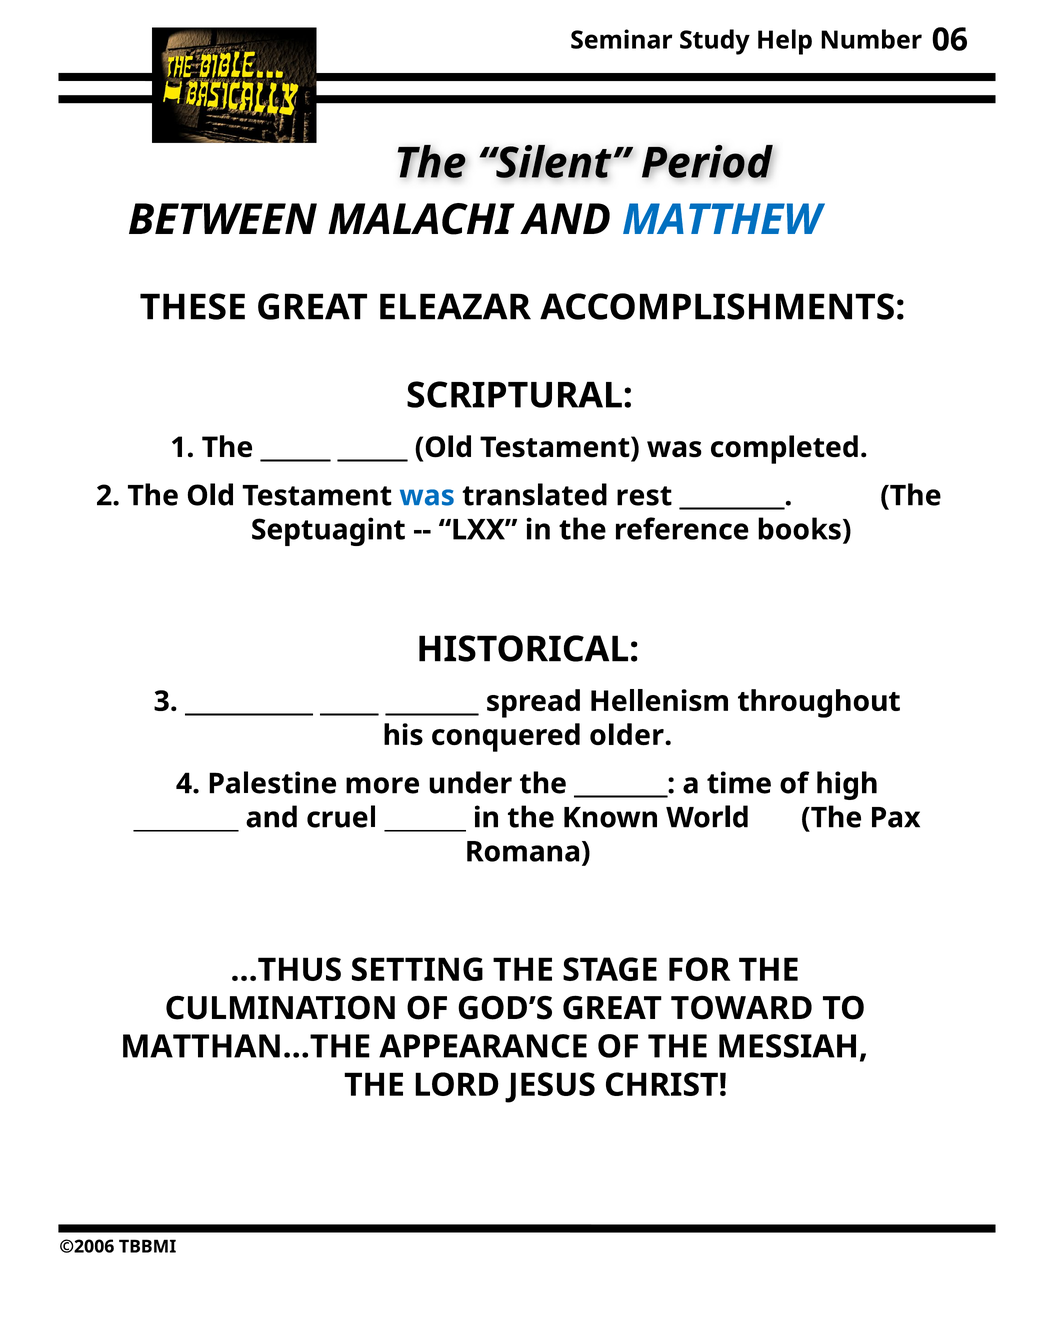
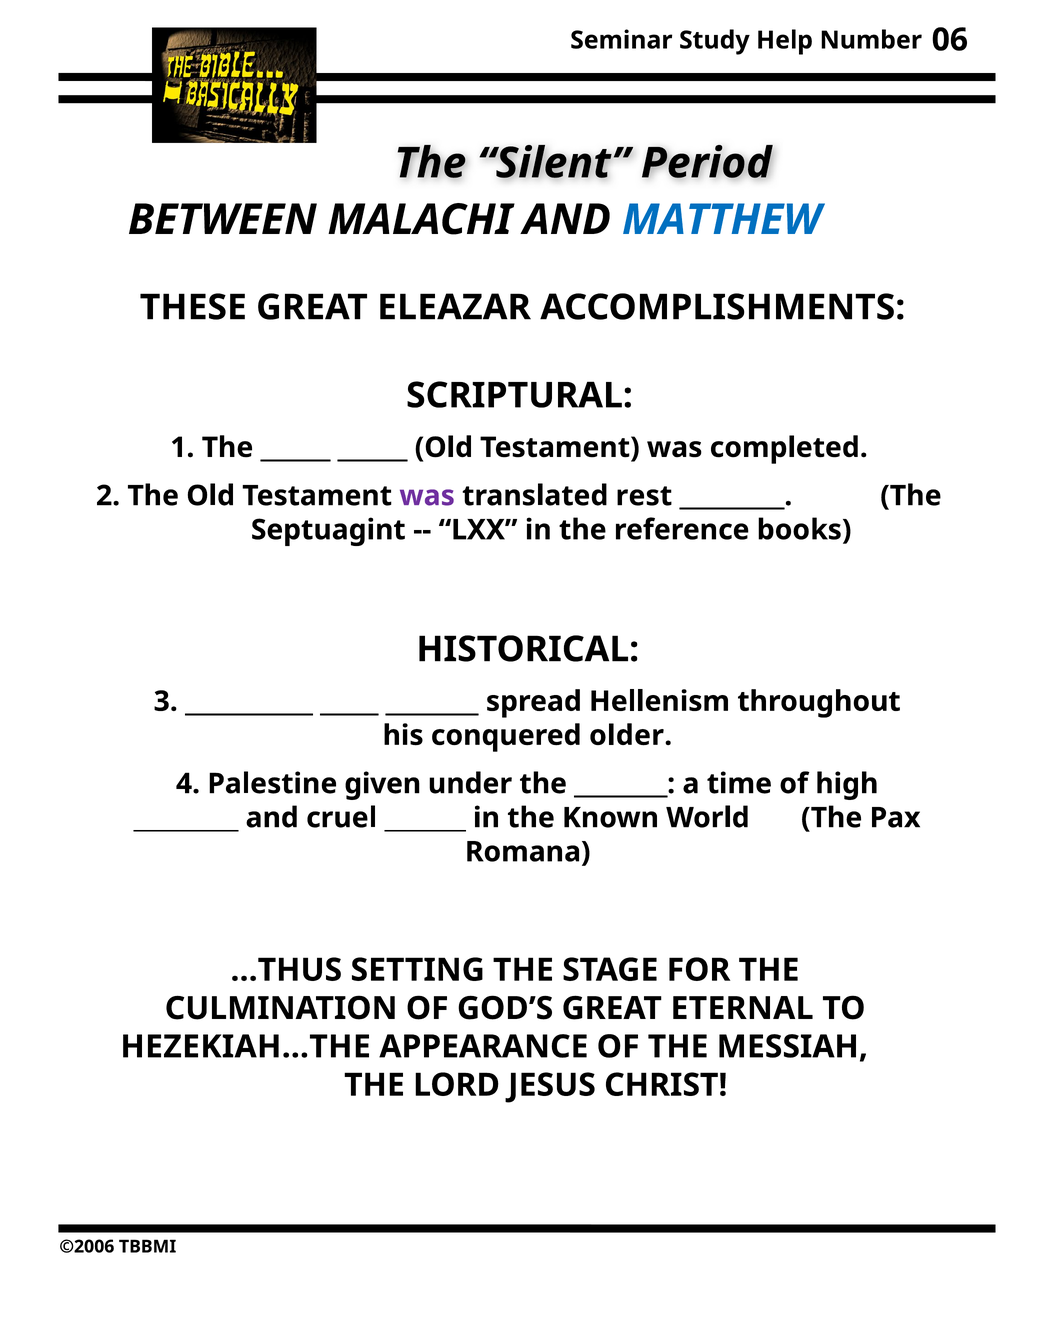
was colour: blue -> purple (427, 496)
more: more -> given (383, 783)
TOWARD: TOWARD -> ETERNAL (742, 1008)
MATTHAN…THE: MATTHAN…THE -> HEZEKIAH…THE (246, 1046)
